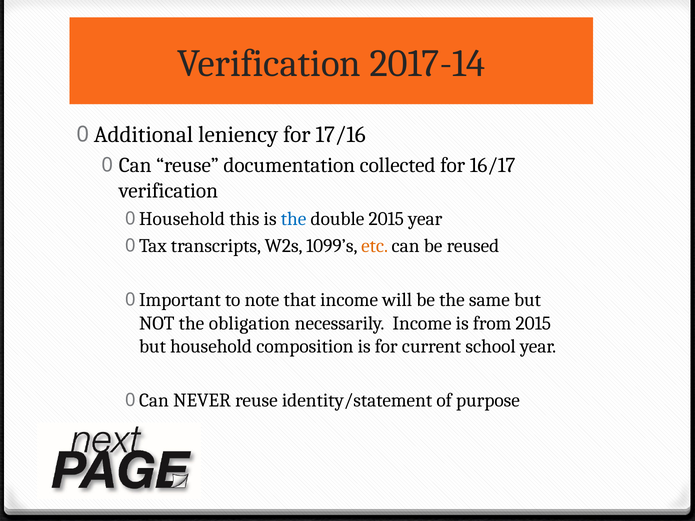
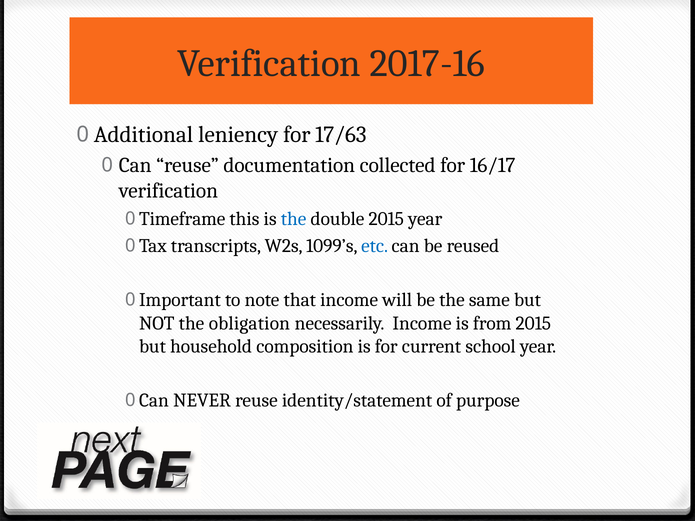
2017-14: 2017-14 -> 2017-16 (427, 63)
17/16: 17/16 -> 17/63 (341, 135)
Household: Household -> Timeframe (182, 219)
etc colour: orange -> blue (375, 246)
